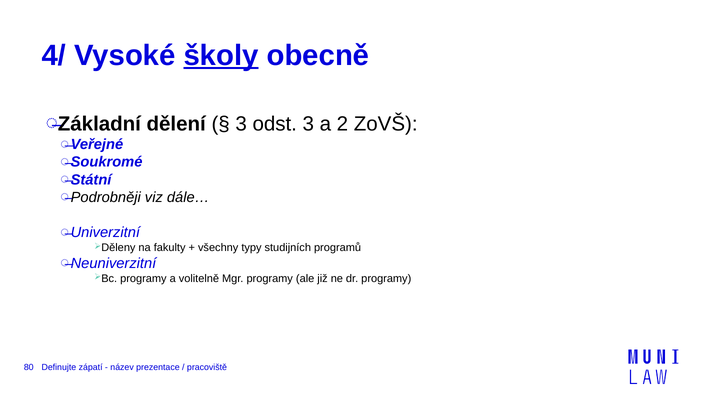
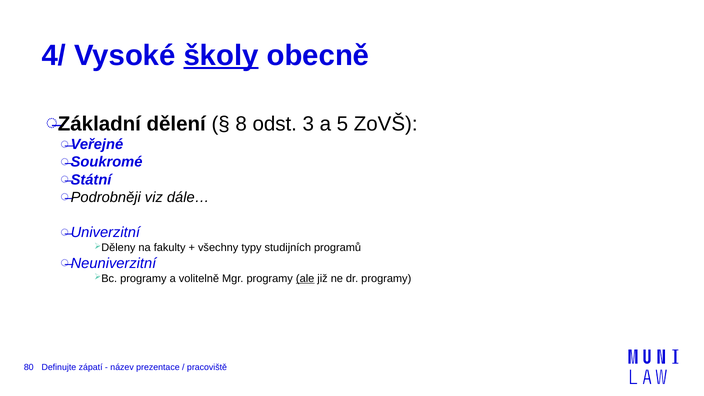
3: 3 -> 8 (241, 124)
2: 2 -> 5 (342, 124)
ale underline: none -> present (305, 278)
